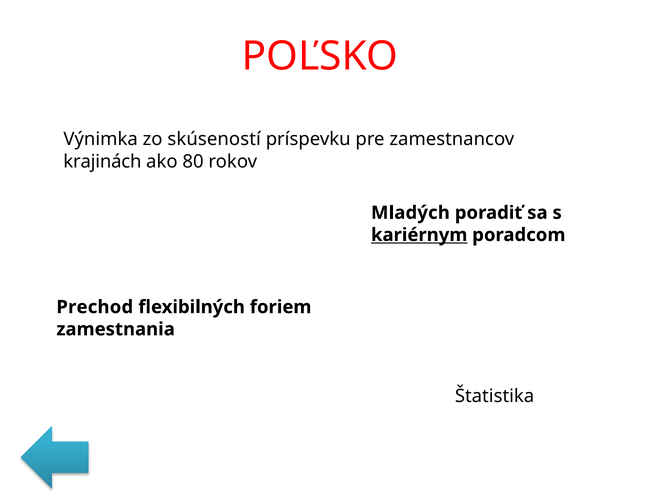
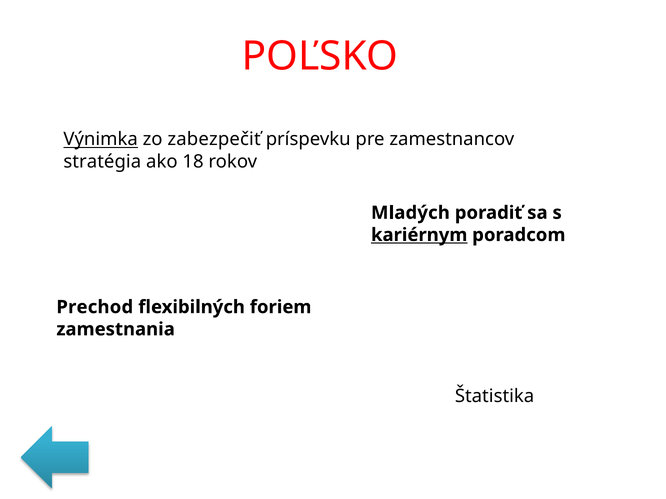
Výnimka underline: none -> present (101, 140)
skúseností: skúseností -> zabezpečiť (214, 140)
krajinách: krajinách -> stratégia (102, 162)
80: 80 -> 18 (193, 162)
